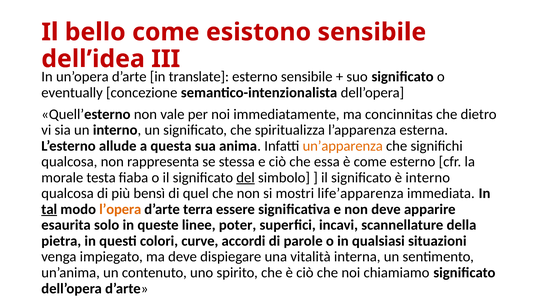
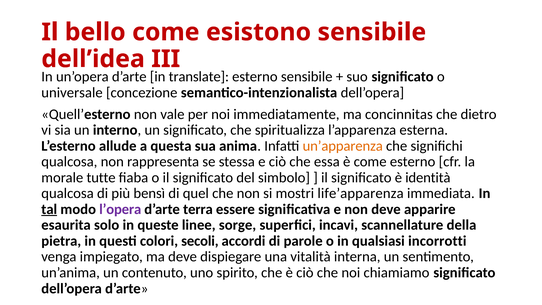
eventually: eventually -> universale (72, 93)
testa: testa -> tutte (101, 177)
del underline: present -> none (246, 177)
è interno: interno -> identità (428, 177)
l’opera colour: orange -> purple (120, 209)
poter: poter -> sorge (238, 225)
curve: curve -> secoli (200, 241)
situazioni: situazioni -> incorrotti (437, 241)
